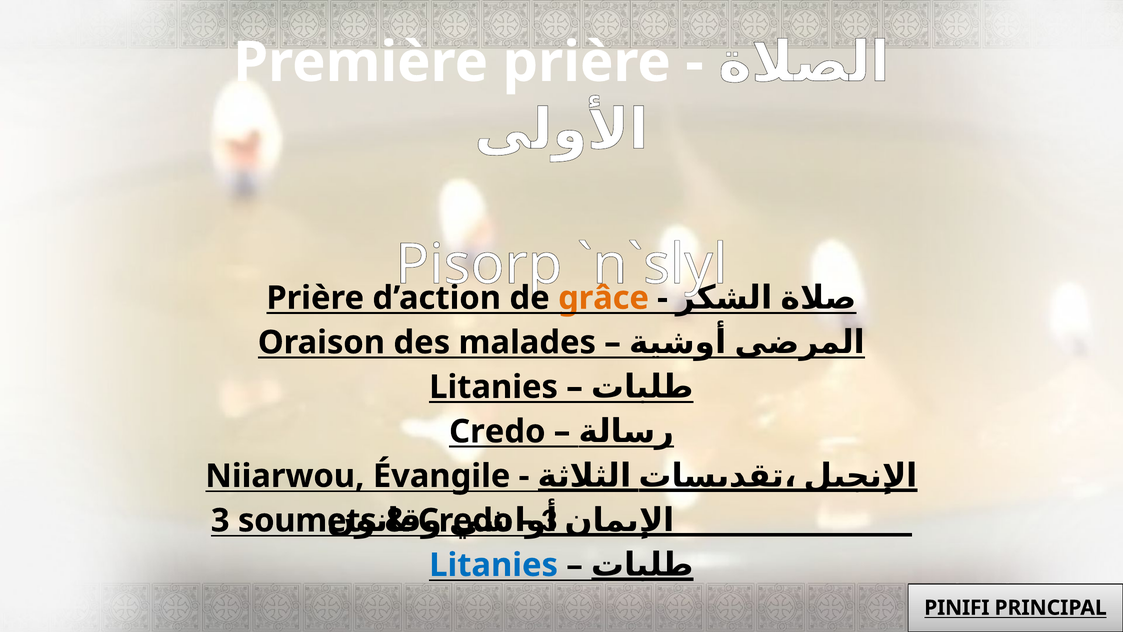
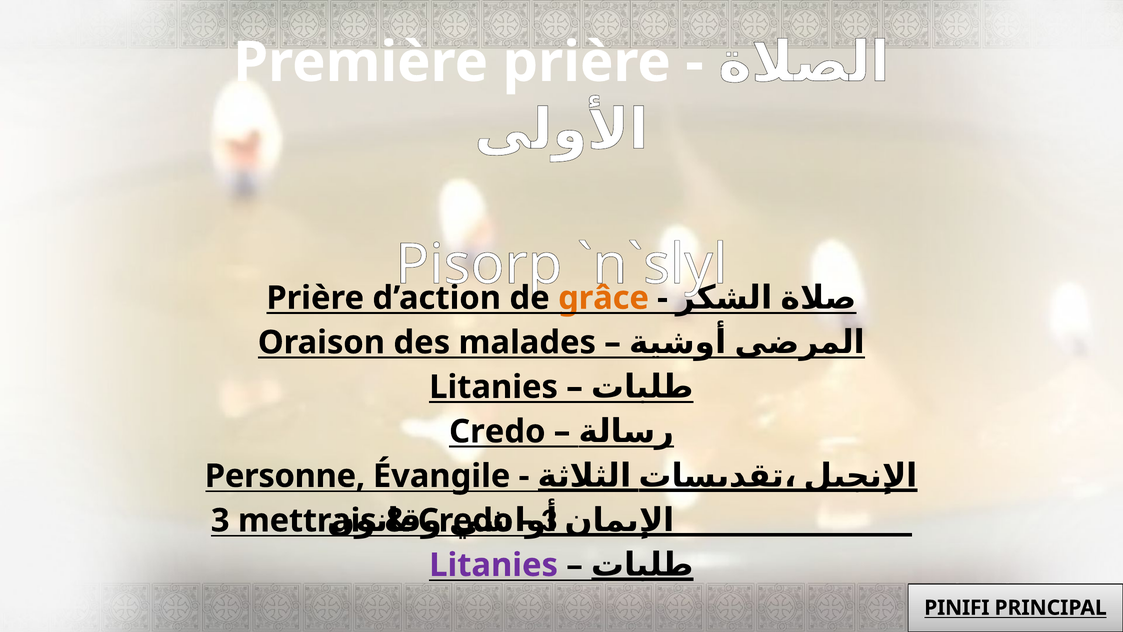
Niiarwou: Niiarwou -> Personne (285, 476)
soumets: soumets -> mettrais (307, 520)
Litanies colour: blue -> purple (494, 565)
